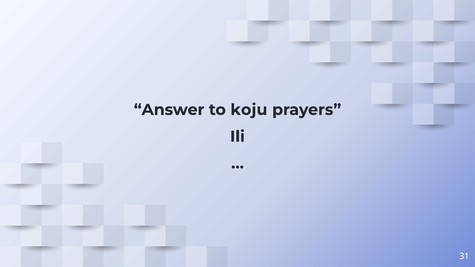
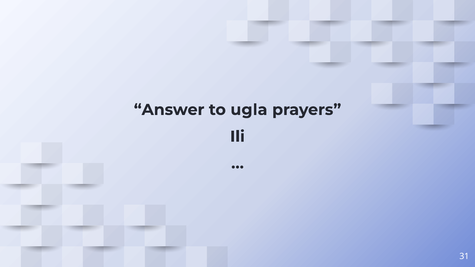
koju: koju -> ugla (249, 110)
